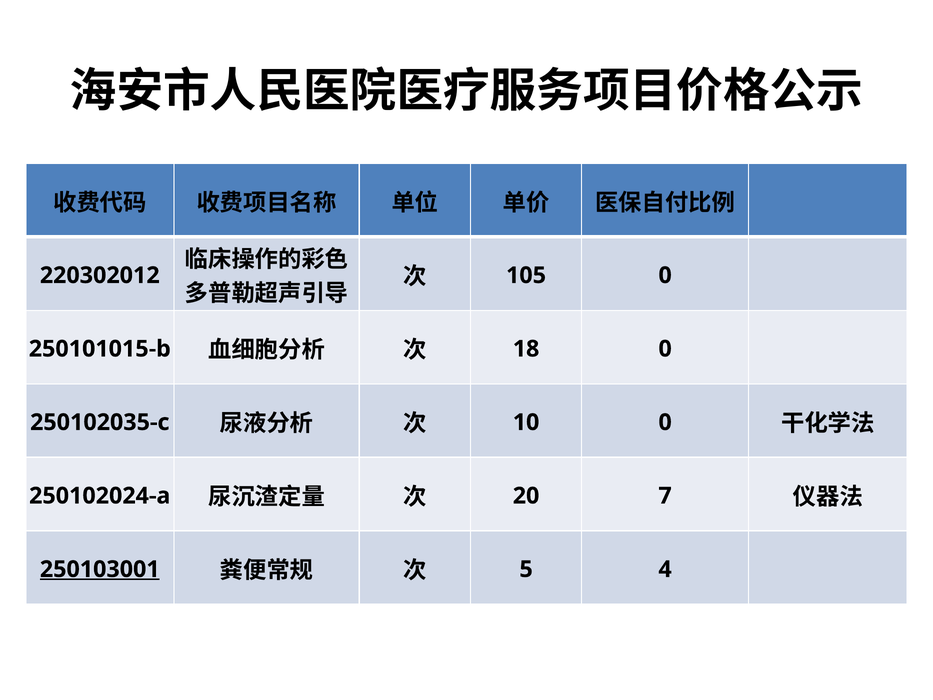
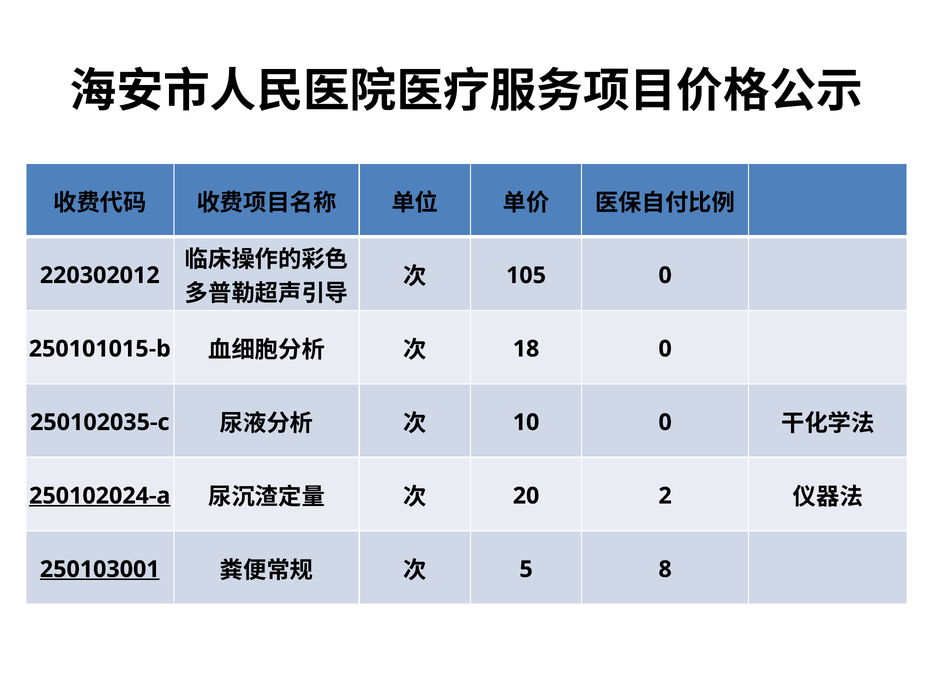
250102024-a underline: none -> present (100, 496)
7: 7 -> 2 (665, 496)
4: 4 -> 8 (665, 569)
